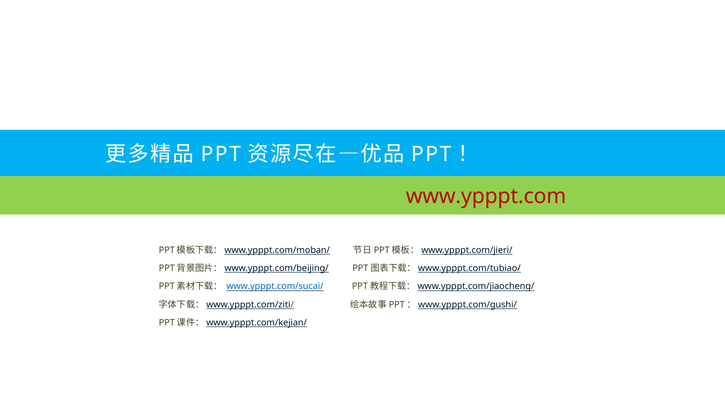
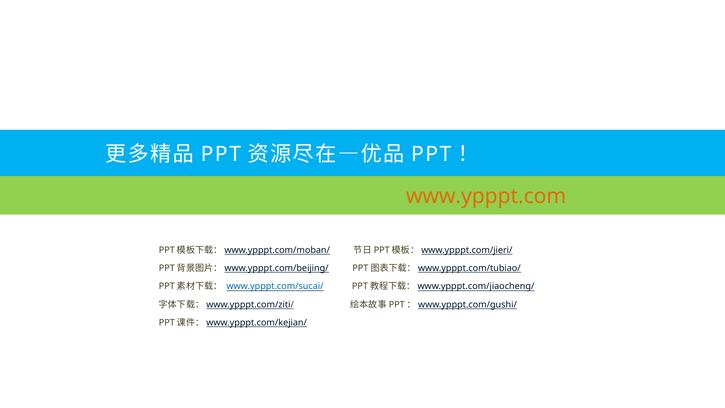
www.ypppt.com colour: red -> orange (486, 196)
